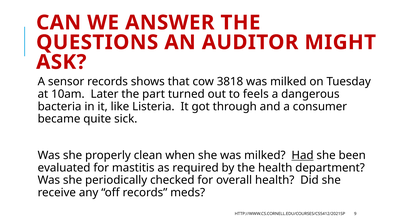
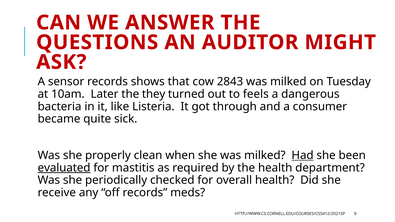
3818: 3818 -> 2843 (230, 82)
part: part -> they (154, 94)
evaluated underline: none -> present (64, 168)
